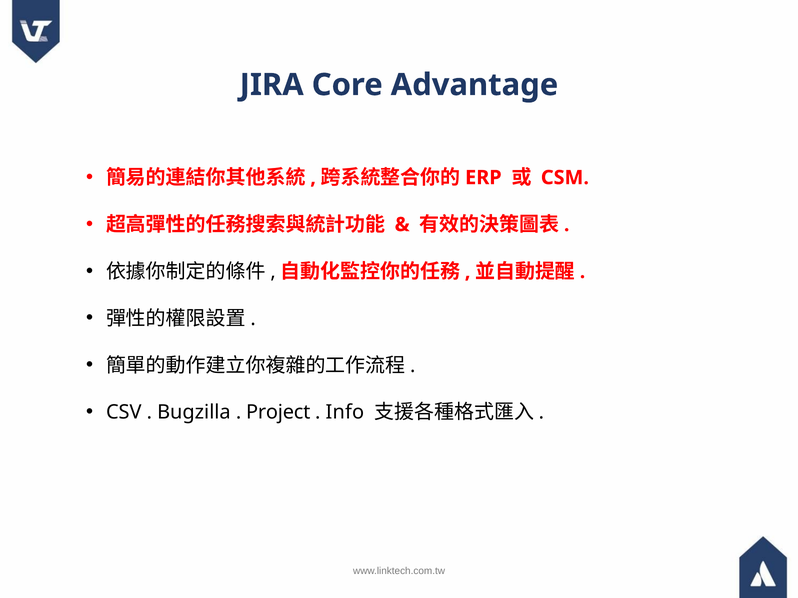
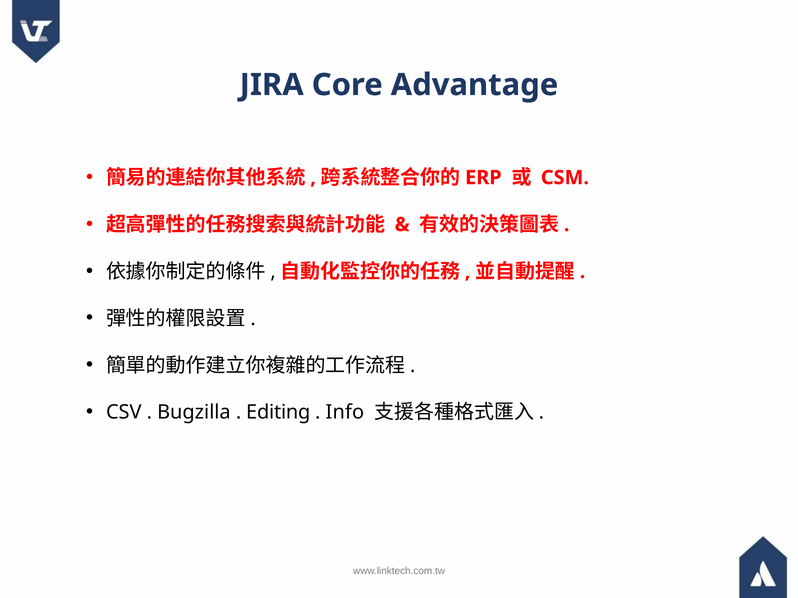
Project: Project -> Editing (278, 413)
